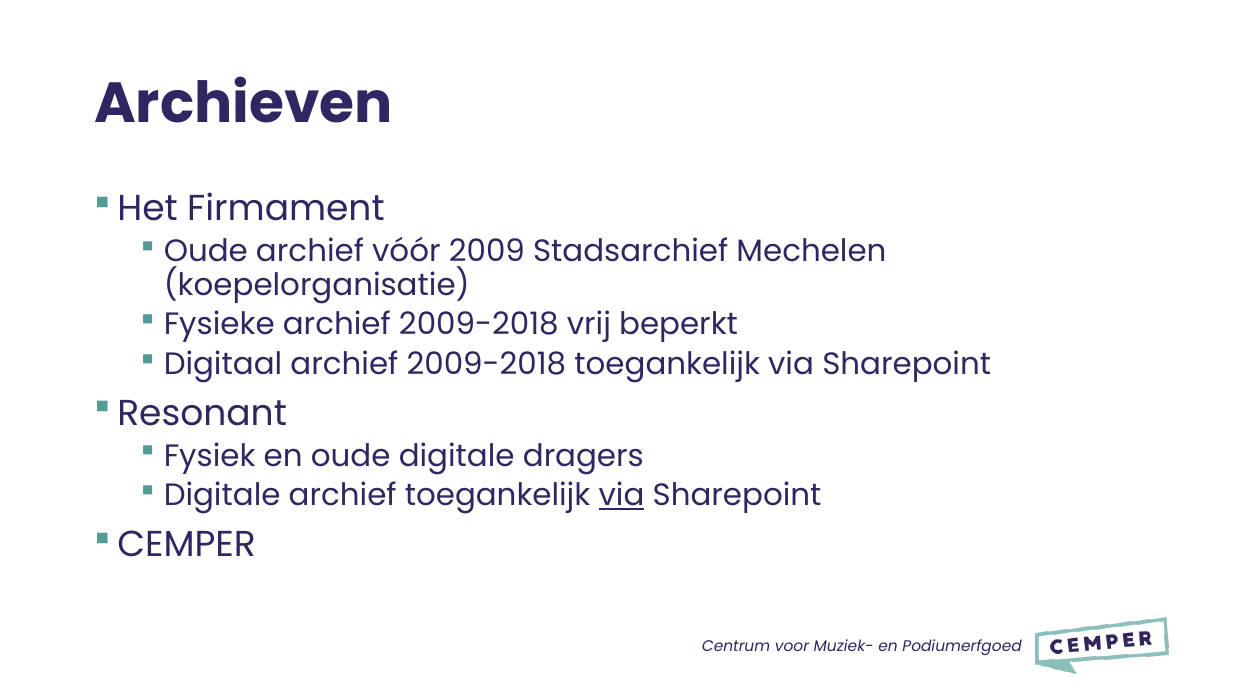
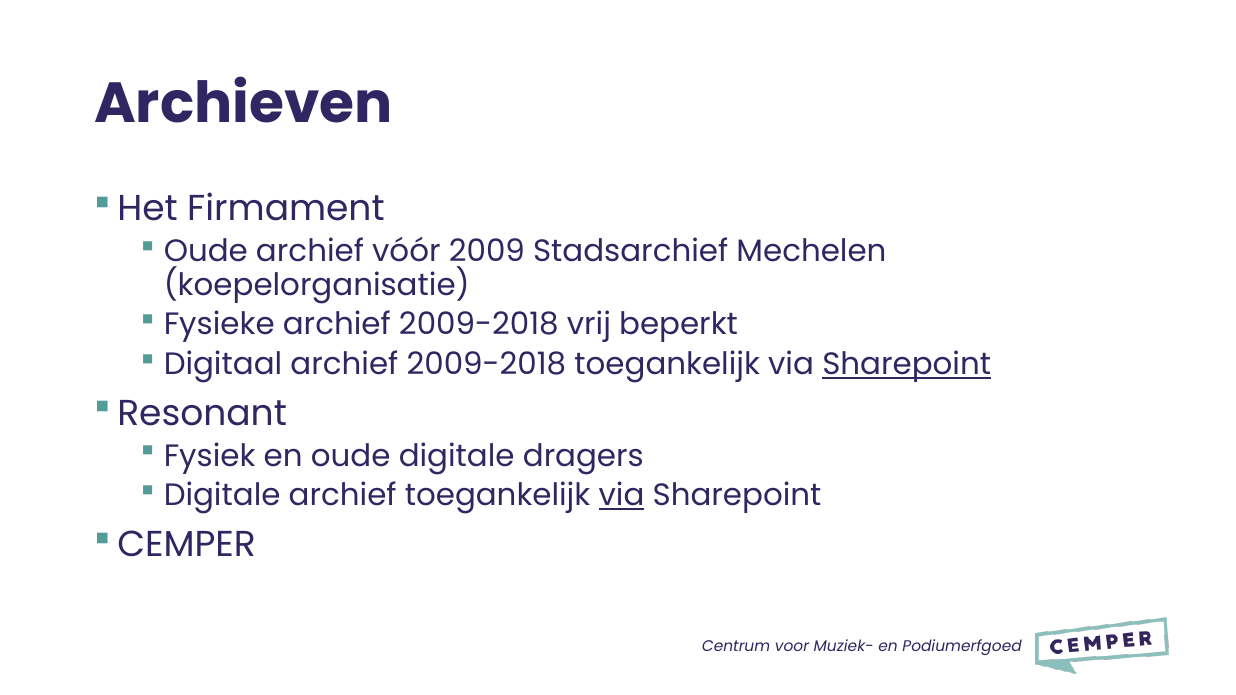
Sharepoint underline: none -> present (907, 365)
